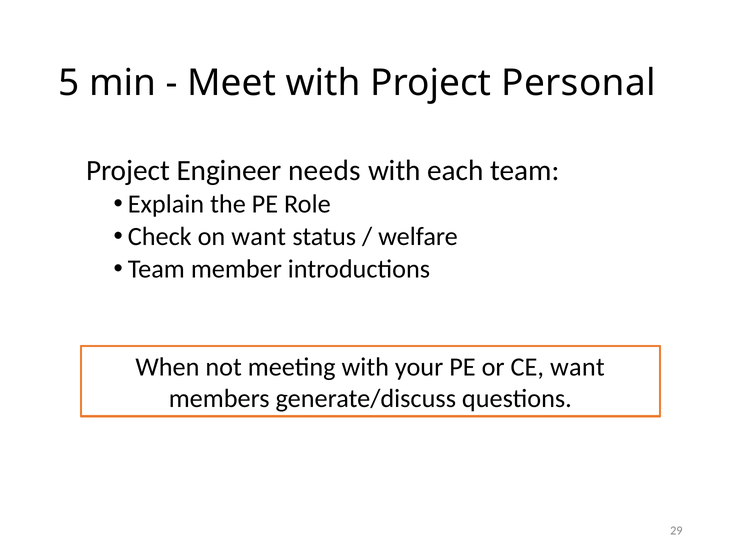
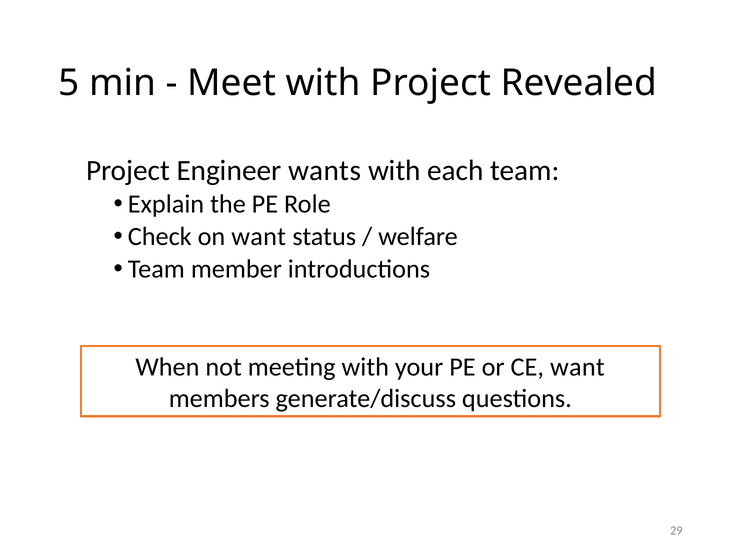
Personal: Personal -> Revealed (579, 83)
needs: needs -> wants (325, 171)
